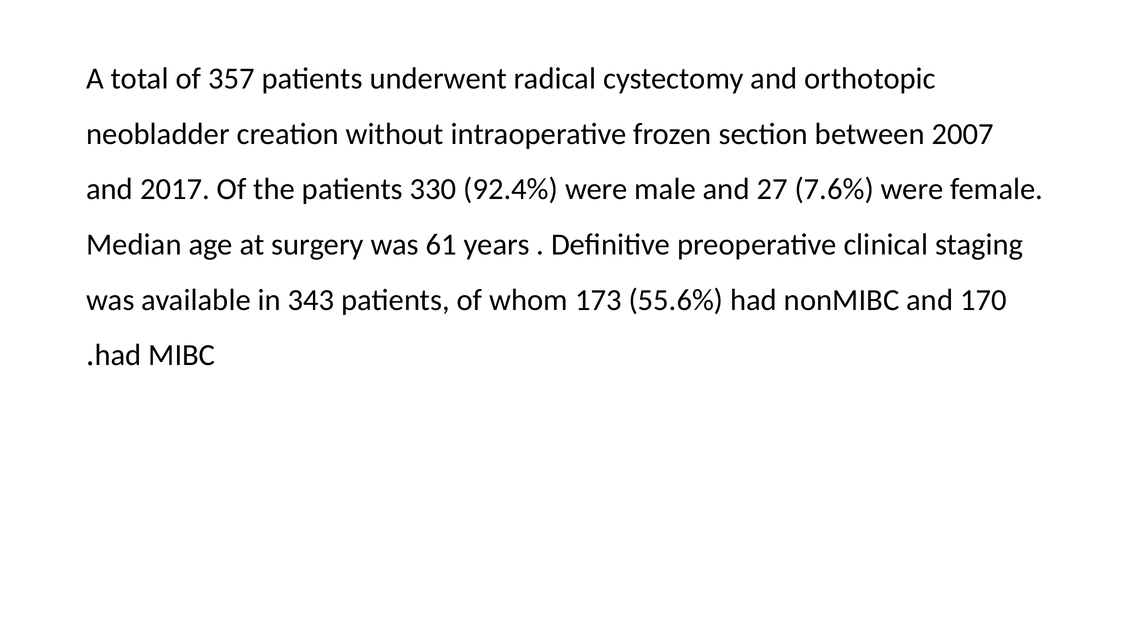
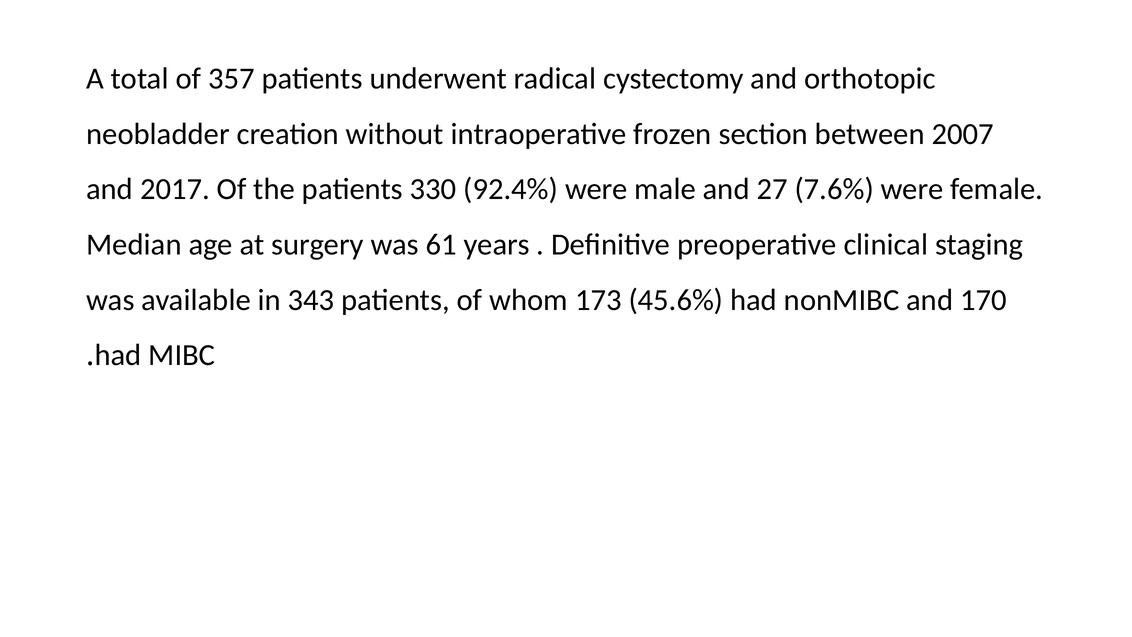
55.6%: 55.6% -> 45.6% (676, 300)
